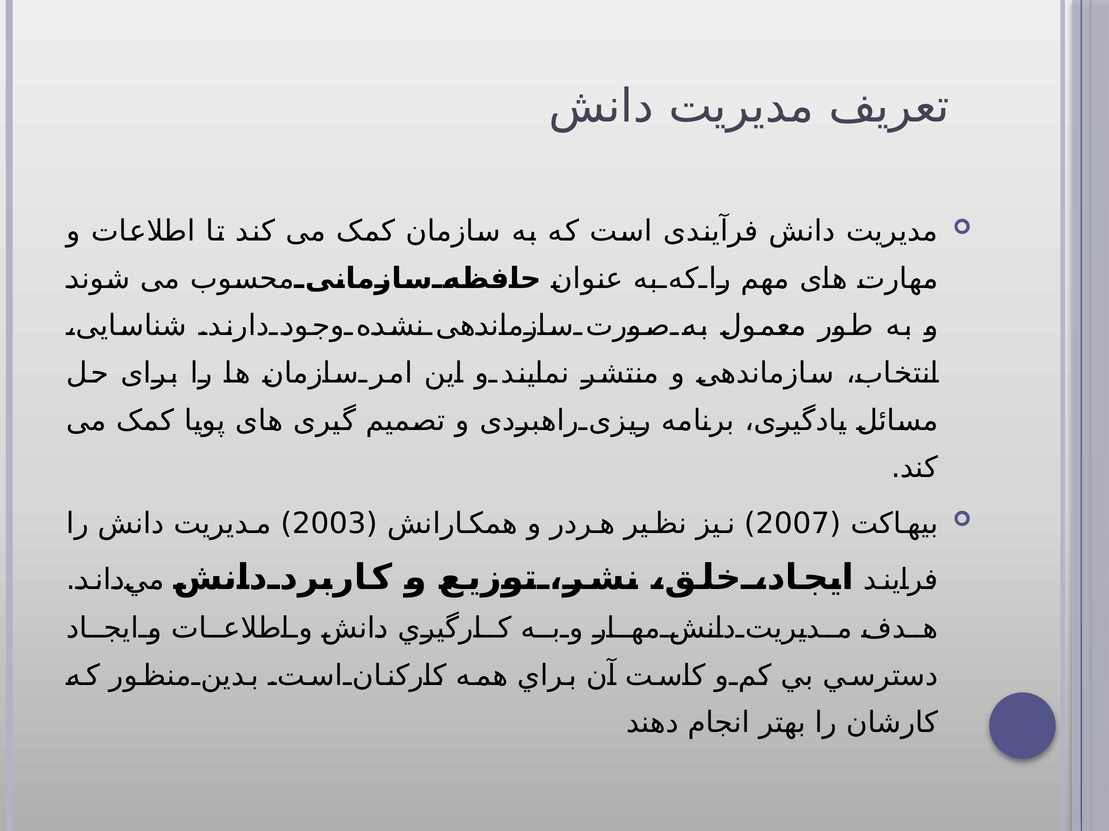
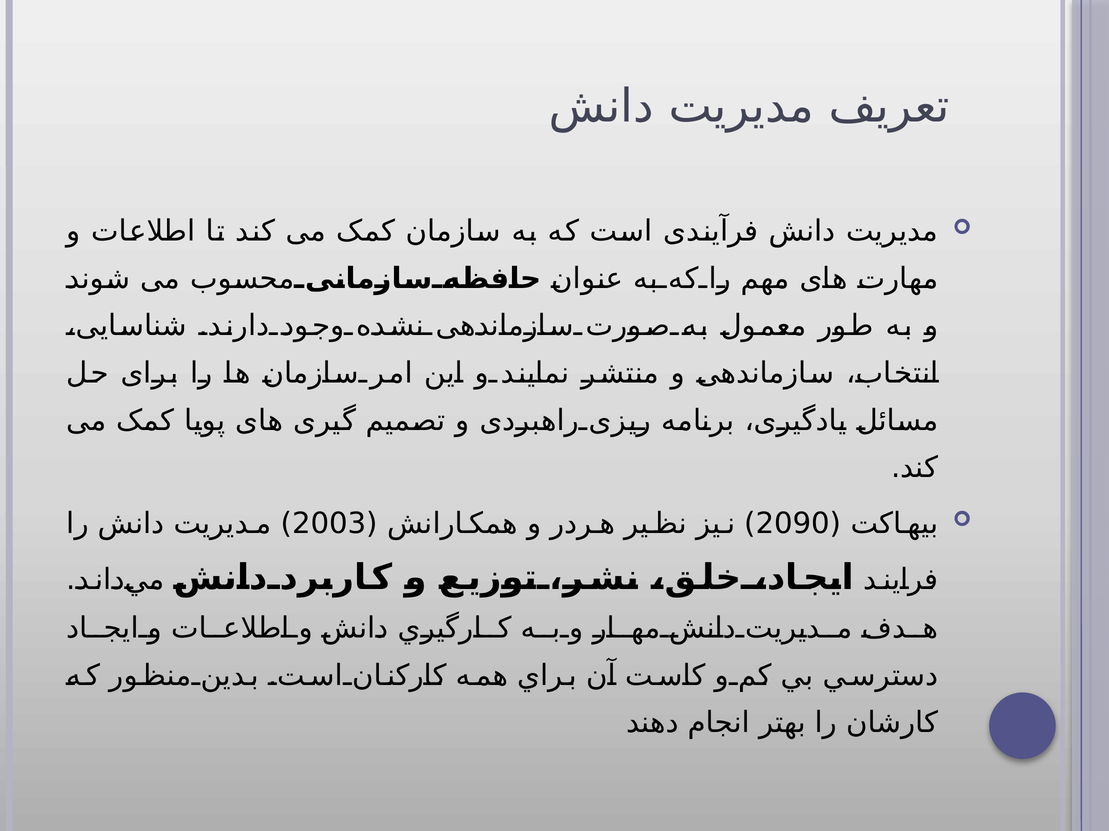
2007: 2007 -> 2090 (793, 524)
